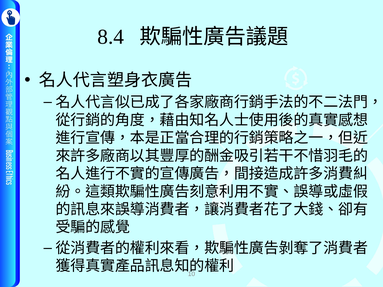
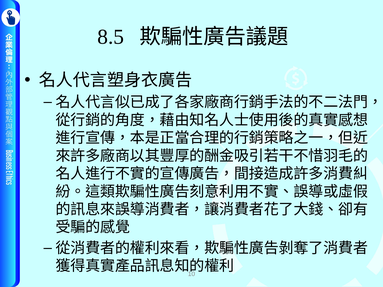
8.4: 8.4 -> 8.5 (111, 37)
